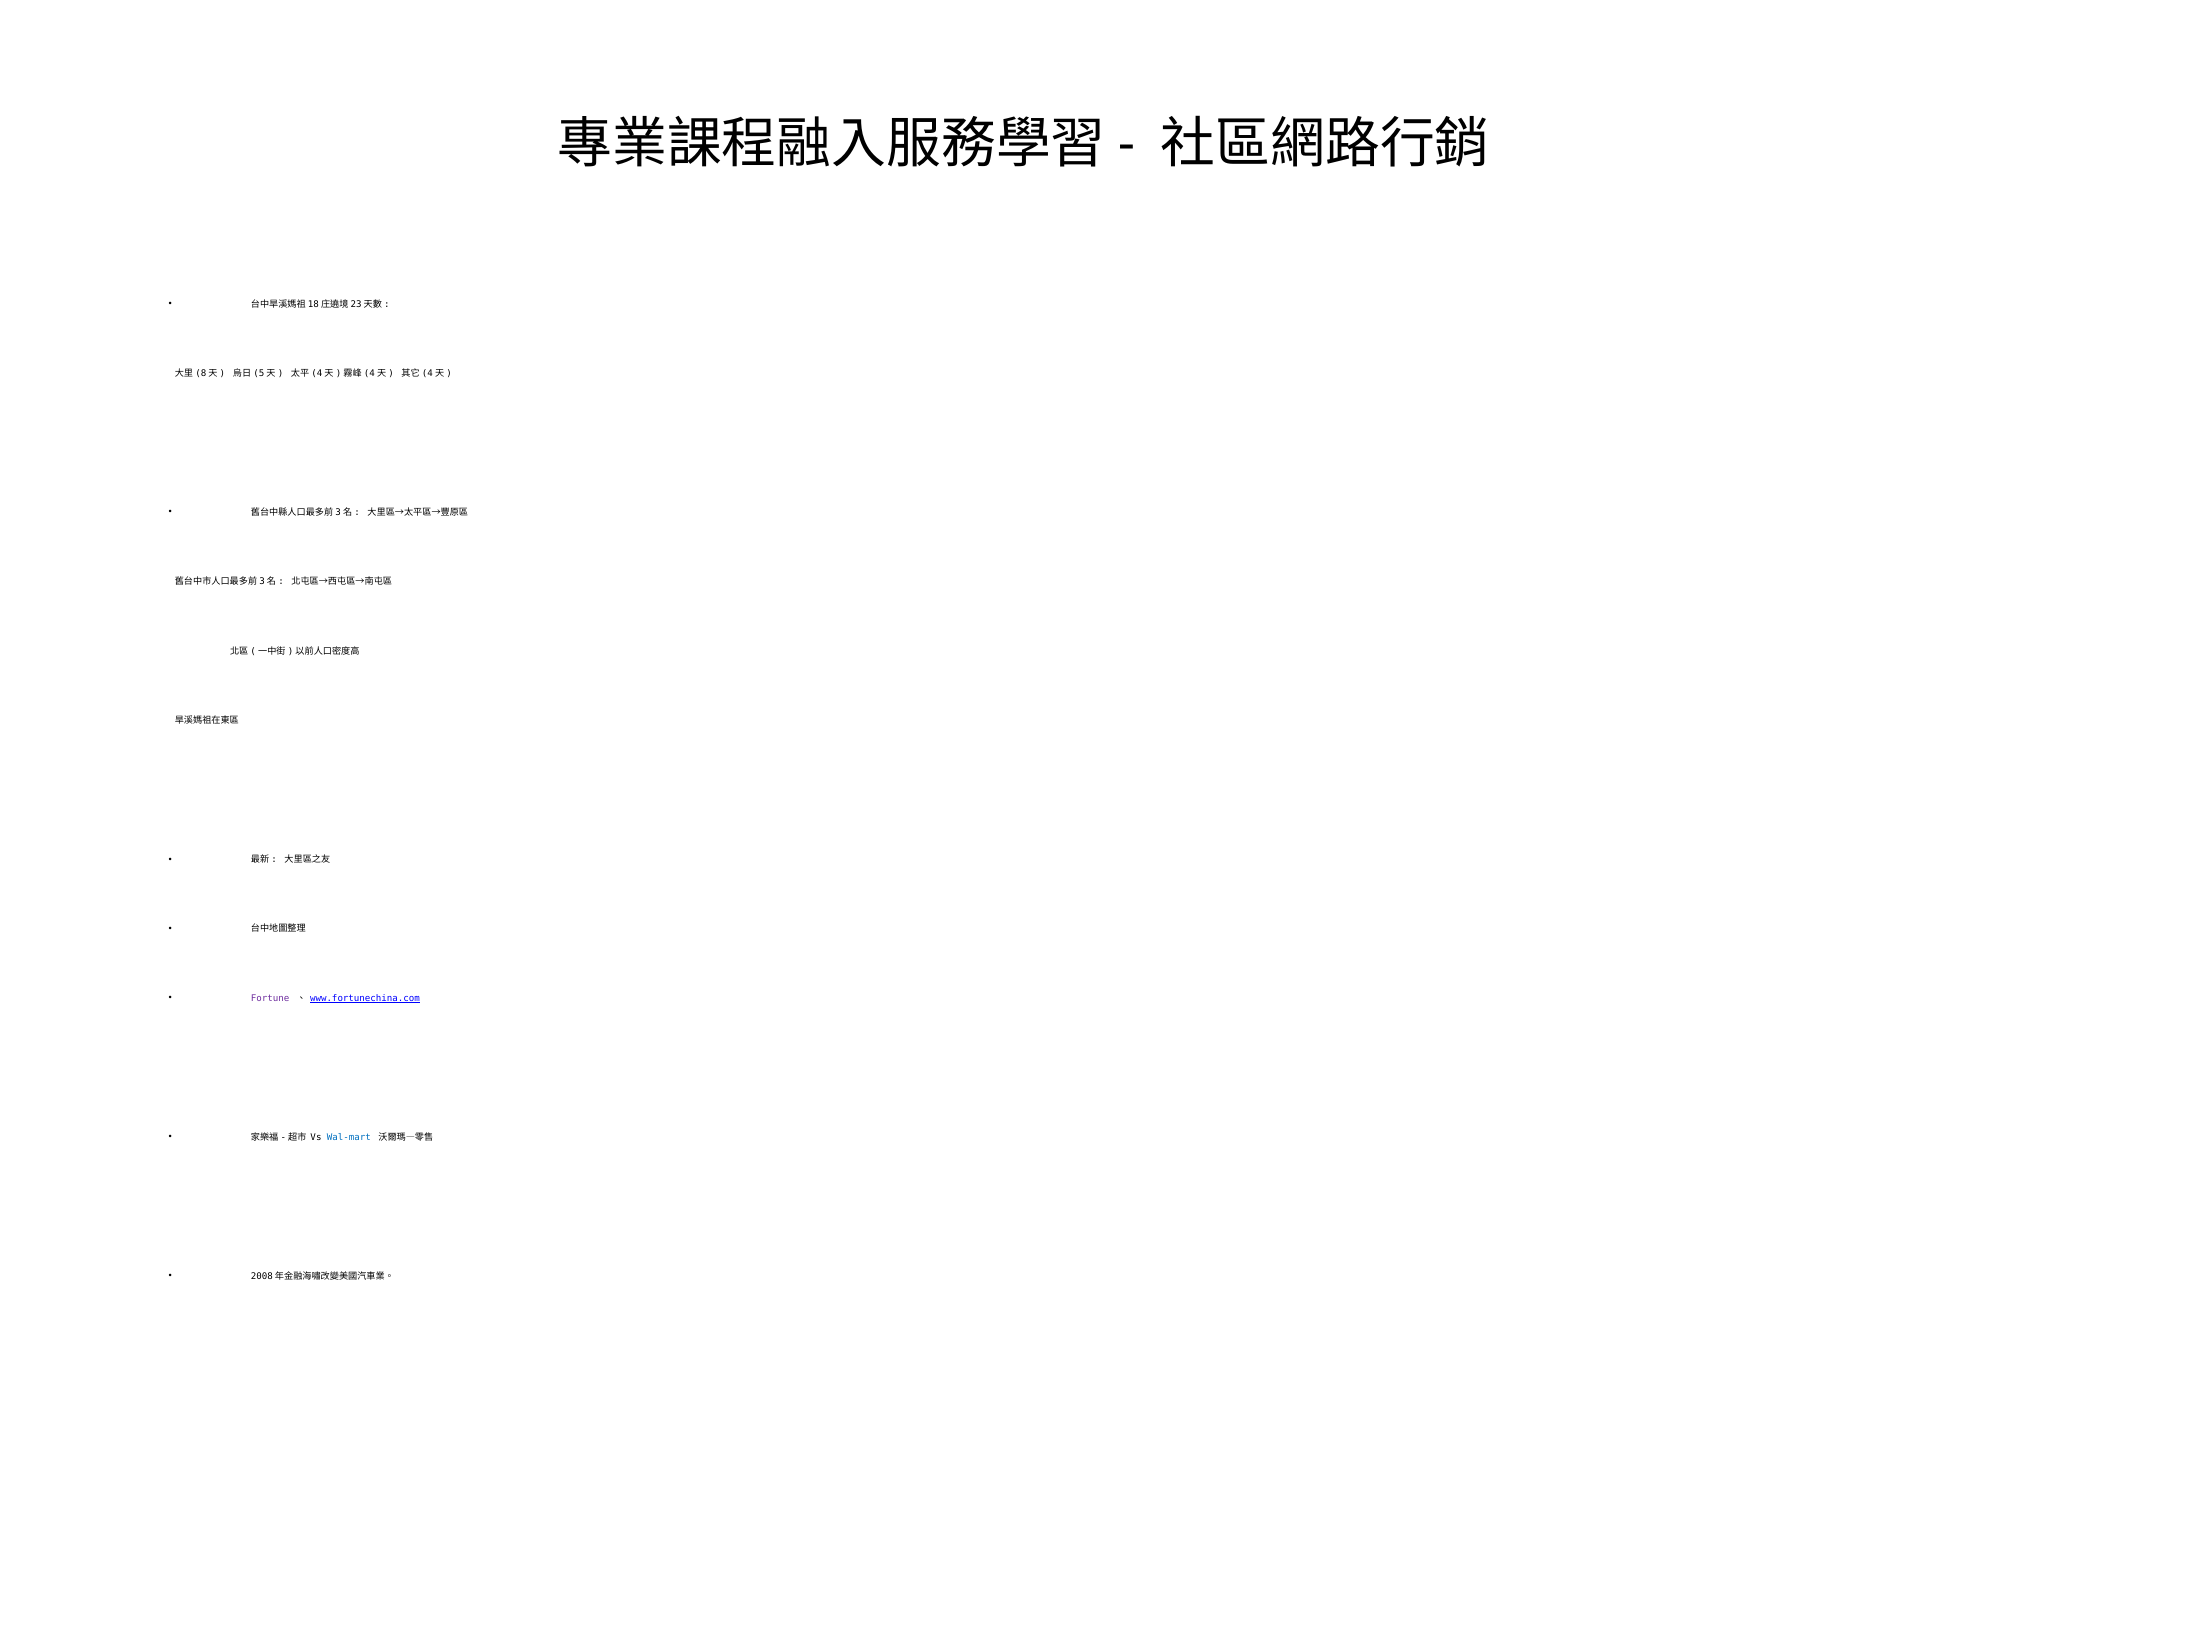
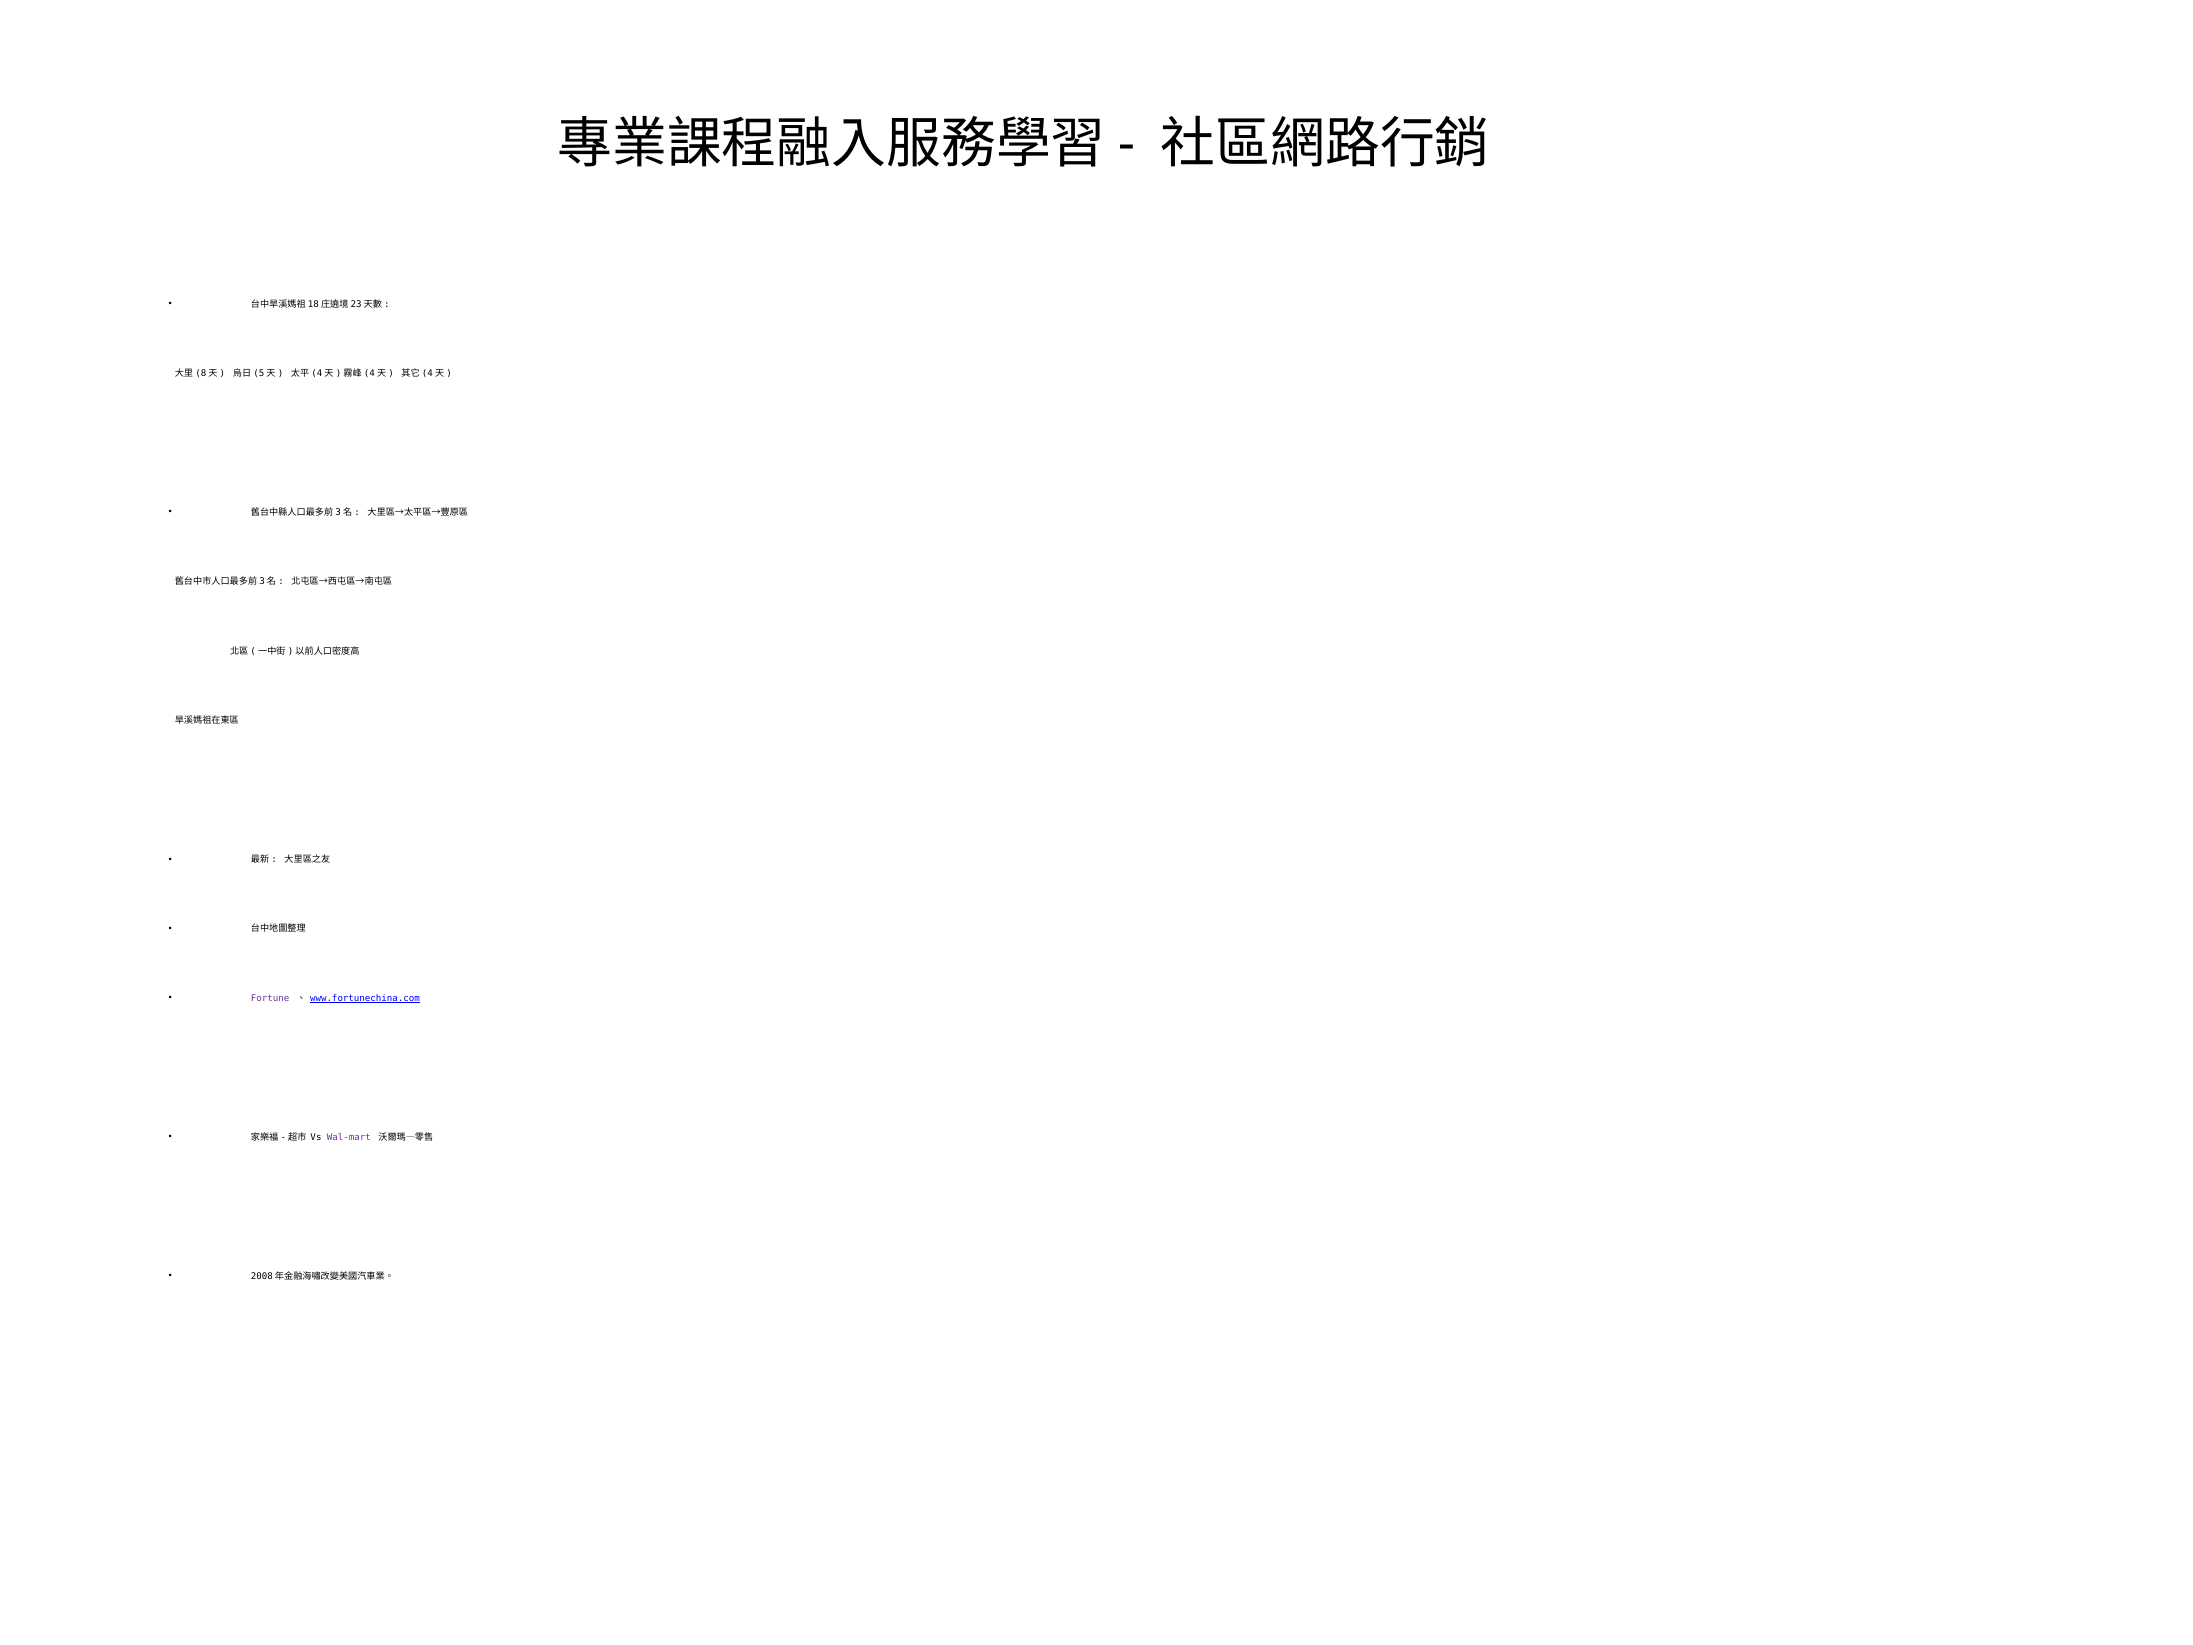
Wal-mart colour: blue -> purple (349, 1137)
